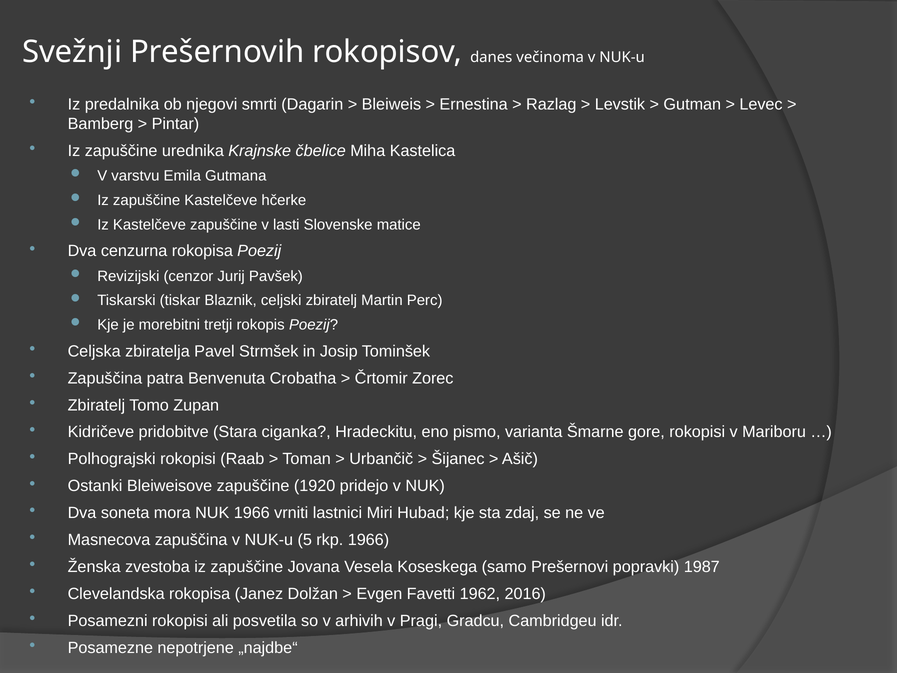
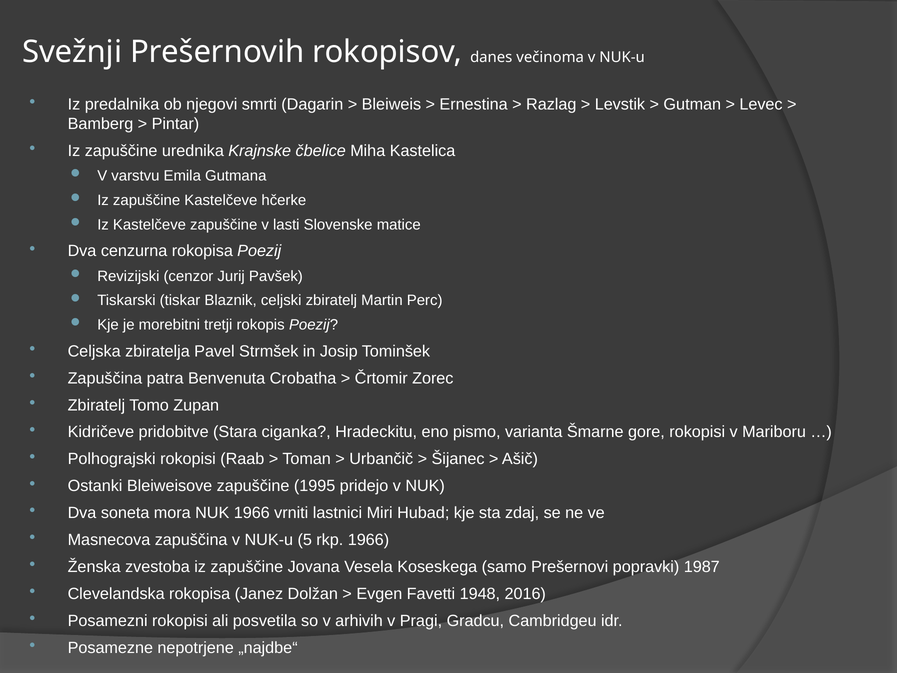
1920: 1920 -> 1995 (315, 486)
1962: 1962 -> 1948 (480, 594)
